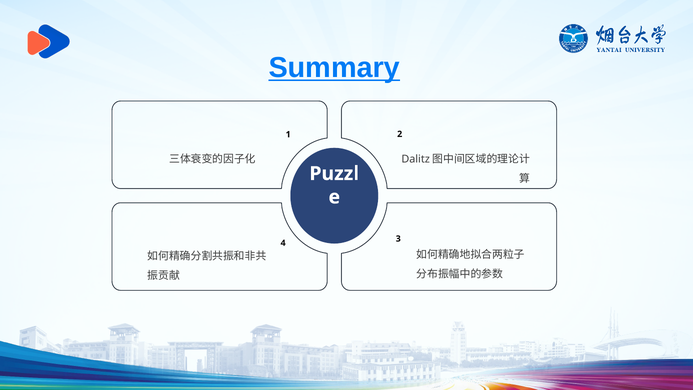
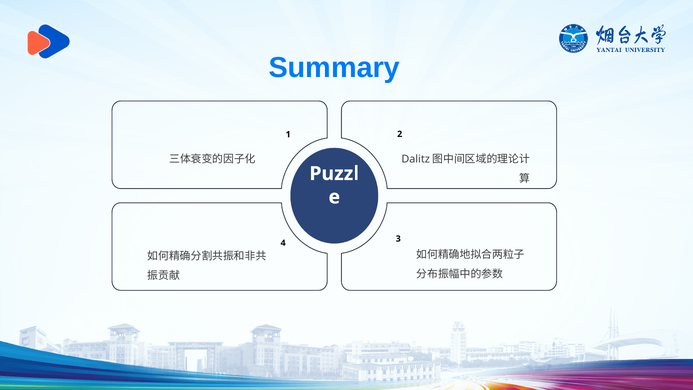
Summary underline: present -> none (334, 68)
